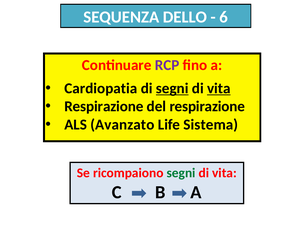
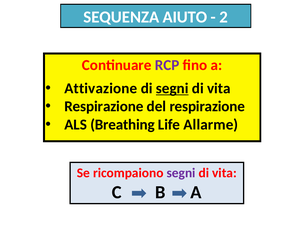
DELLO: DELLO -> AIUTO (185, 17)
6: 6 -> 2 (224, 17)
Cardiopatia: Cardiopatia -> Attivazione (101, 88)
vita underline: present -> none (219, 88)
Avanzato: Avanzato -> Breathing (123, 124)
Sistema: Sistema -> Allarme (211, 124)
segni colour: green -> purple (181, 172)
